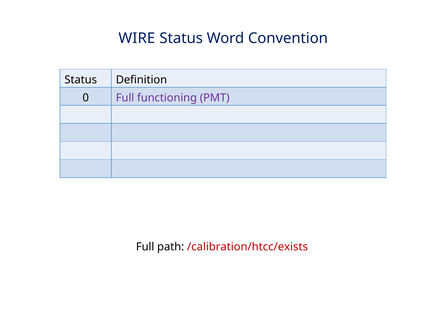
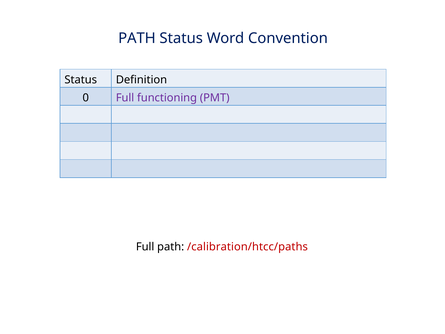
WIRE: WIRE -> PATH (137, 38)
/calibration/htcc/exists: /calibration/htcc/exists -> /calibration/htcc/paths (247, 247)
